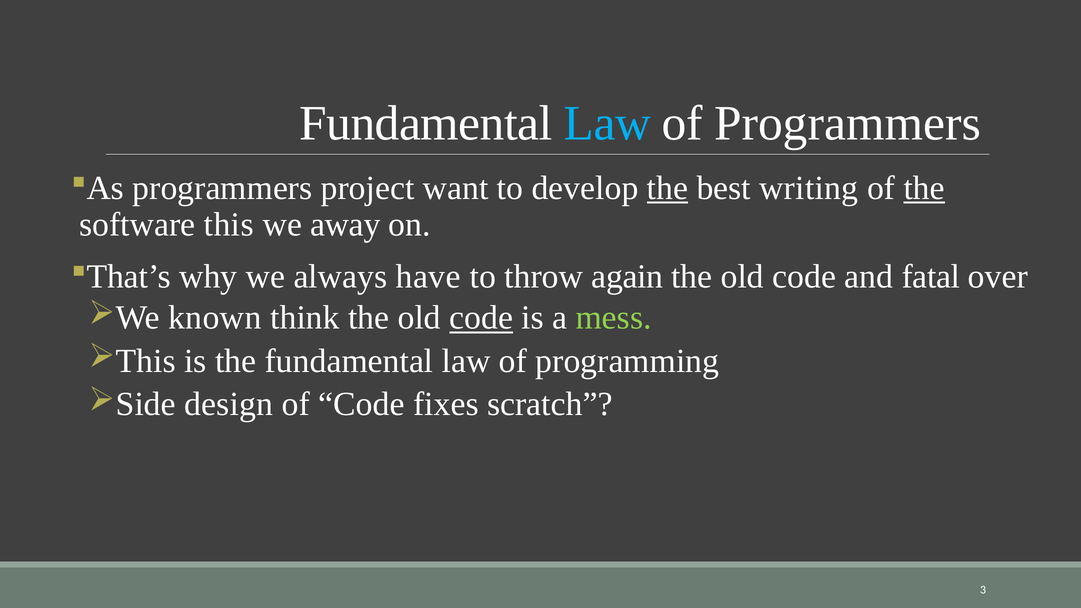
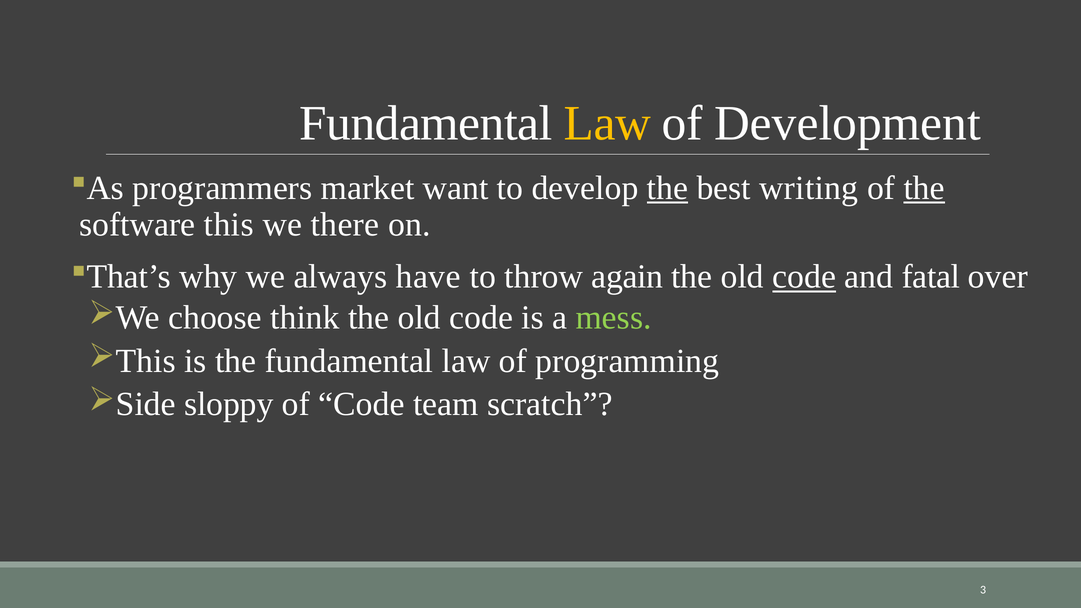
Law colour: light blue -> yellow (607, 123)
of Programmers: Programmers -> Development (847, 123)
project: project -> market (368, 188)
away: away -> there (345, 225)
code underline: none -> present (804, 277)
known: known -> choose (215, 318)
code underline: present -> none (481, 318)
design: design -> sloppy (229, 404)
fixes: fixes -> team (446, 404)
